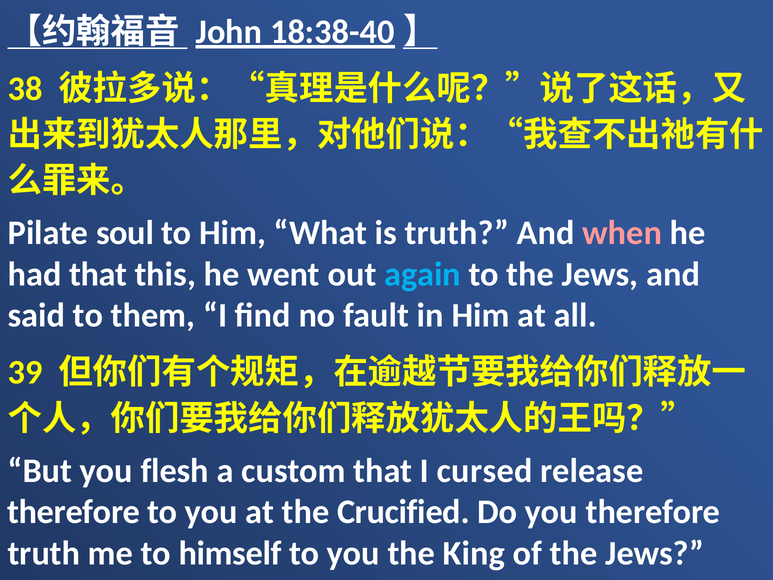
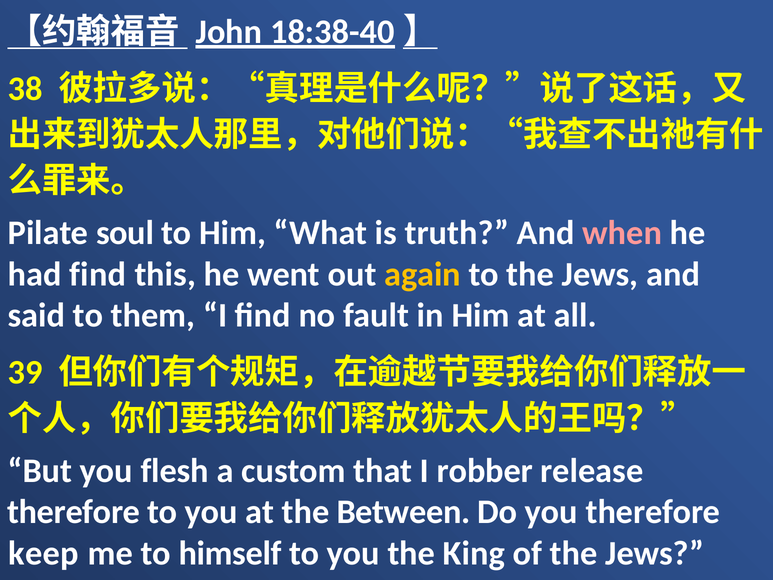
had that: that -> find (98, 274)
again colour: light blue -> yellow (423, 274)
cursed: cursed -> robber (485, 471)
Crucified: Crucified -> Between (403, 512)
truth: truth -> keep (44, 553)
